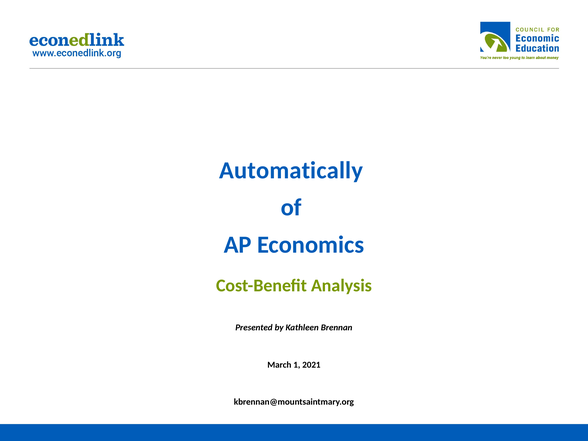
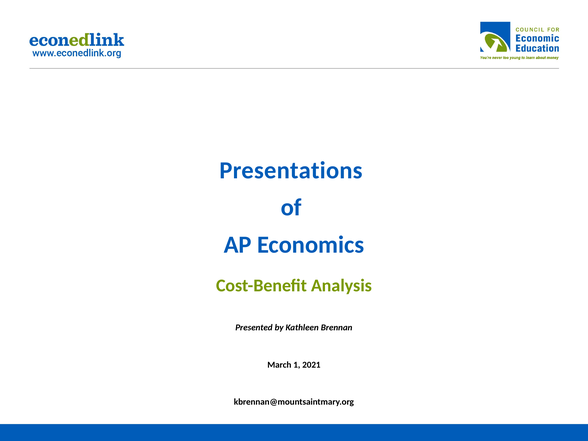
Automatically: Automatically -> Presentations (291, 170)
